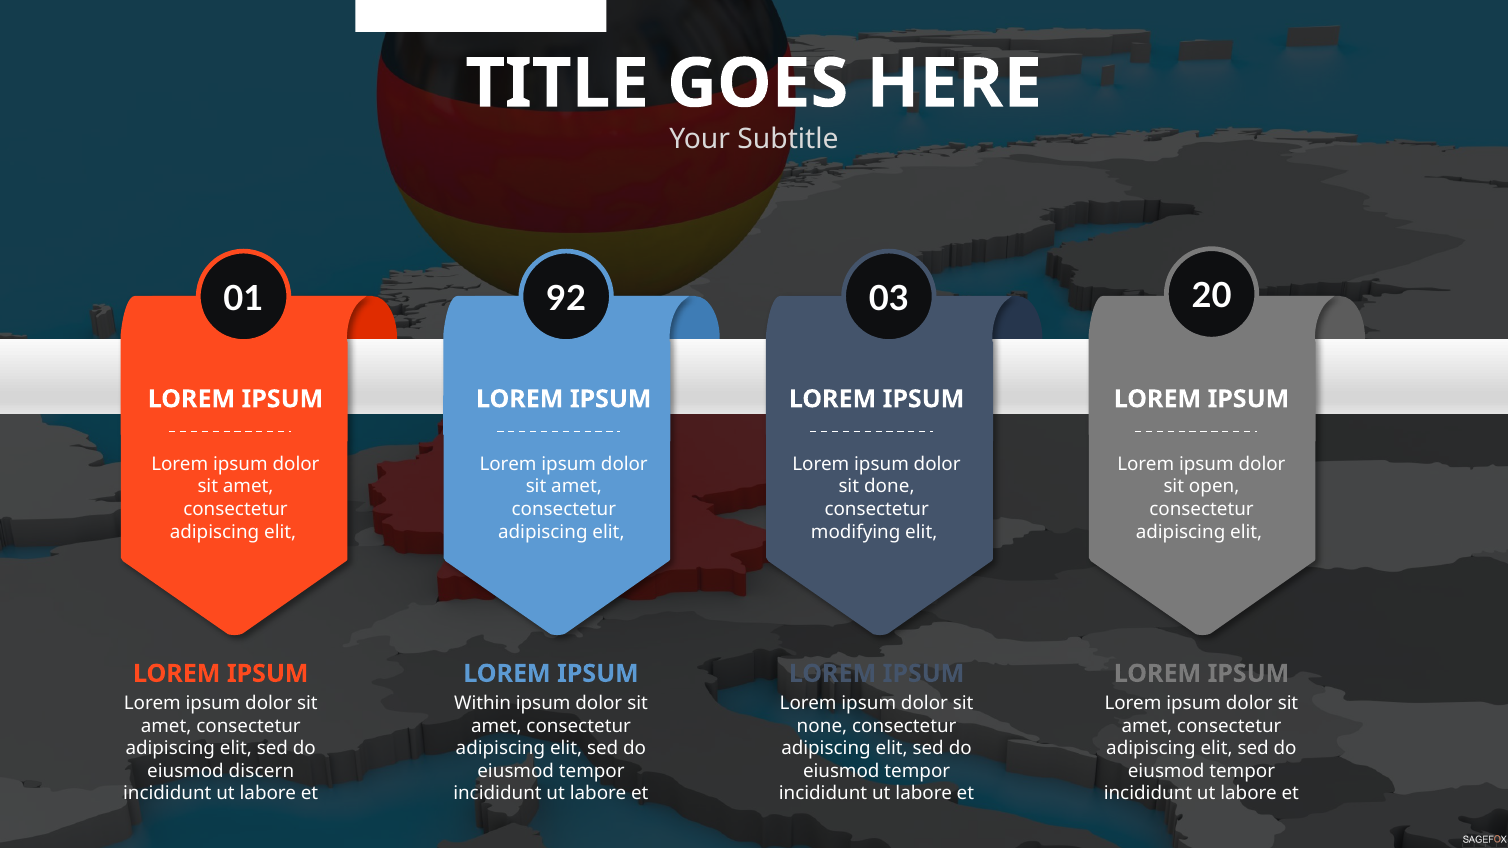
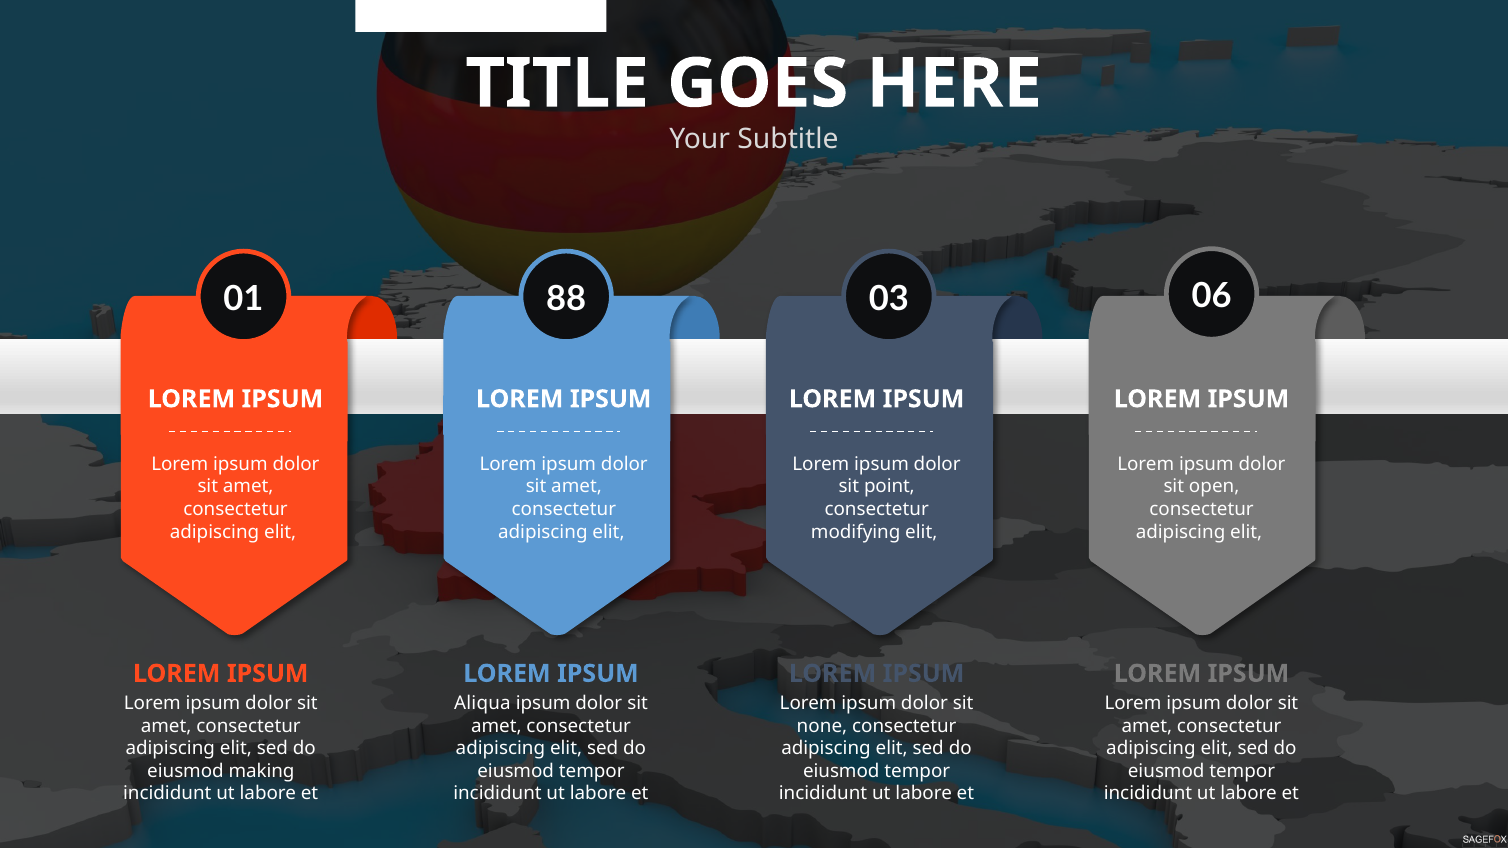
92: 92 -> 88 (566, 299)
20: 20 -> 06 (1212, 296)
done: done -> point (889, 487)
Within: Within -> Aliqua (482, 703)
discern: discern -> making (262, 771)
